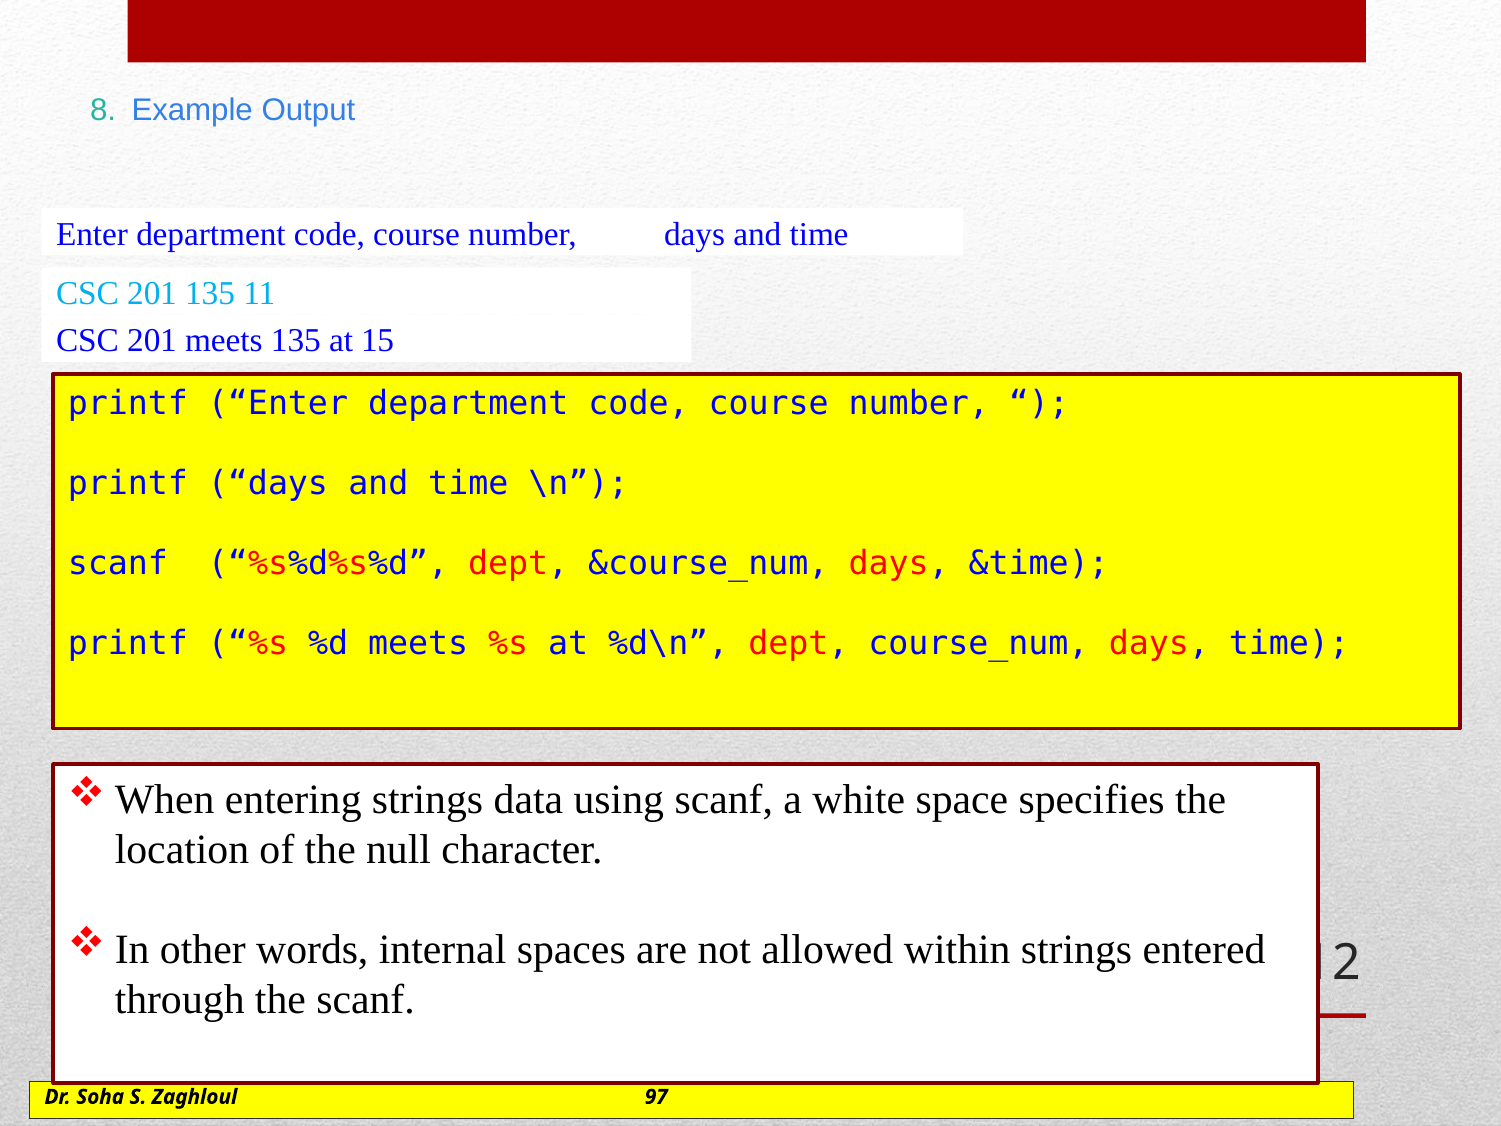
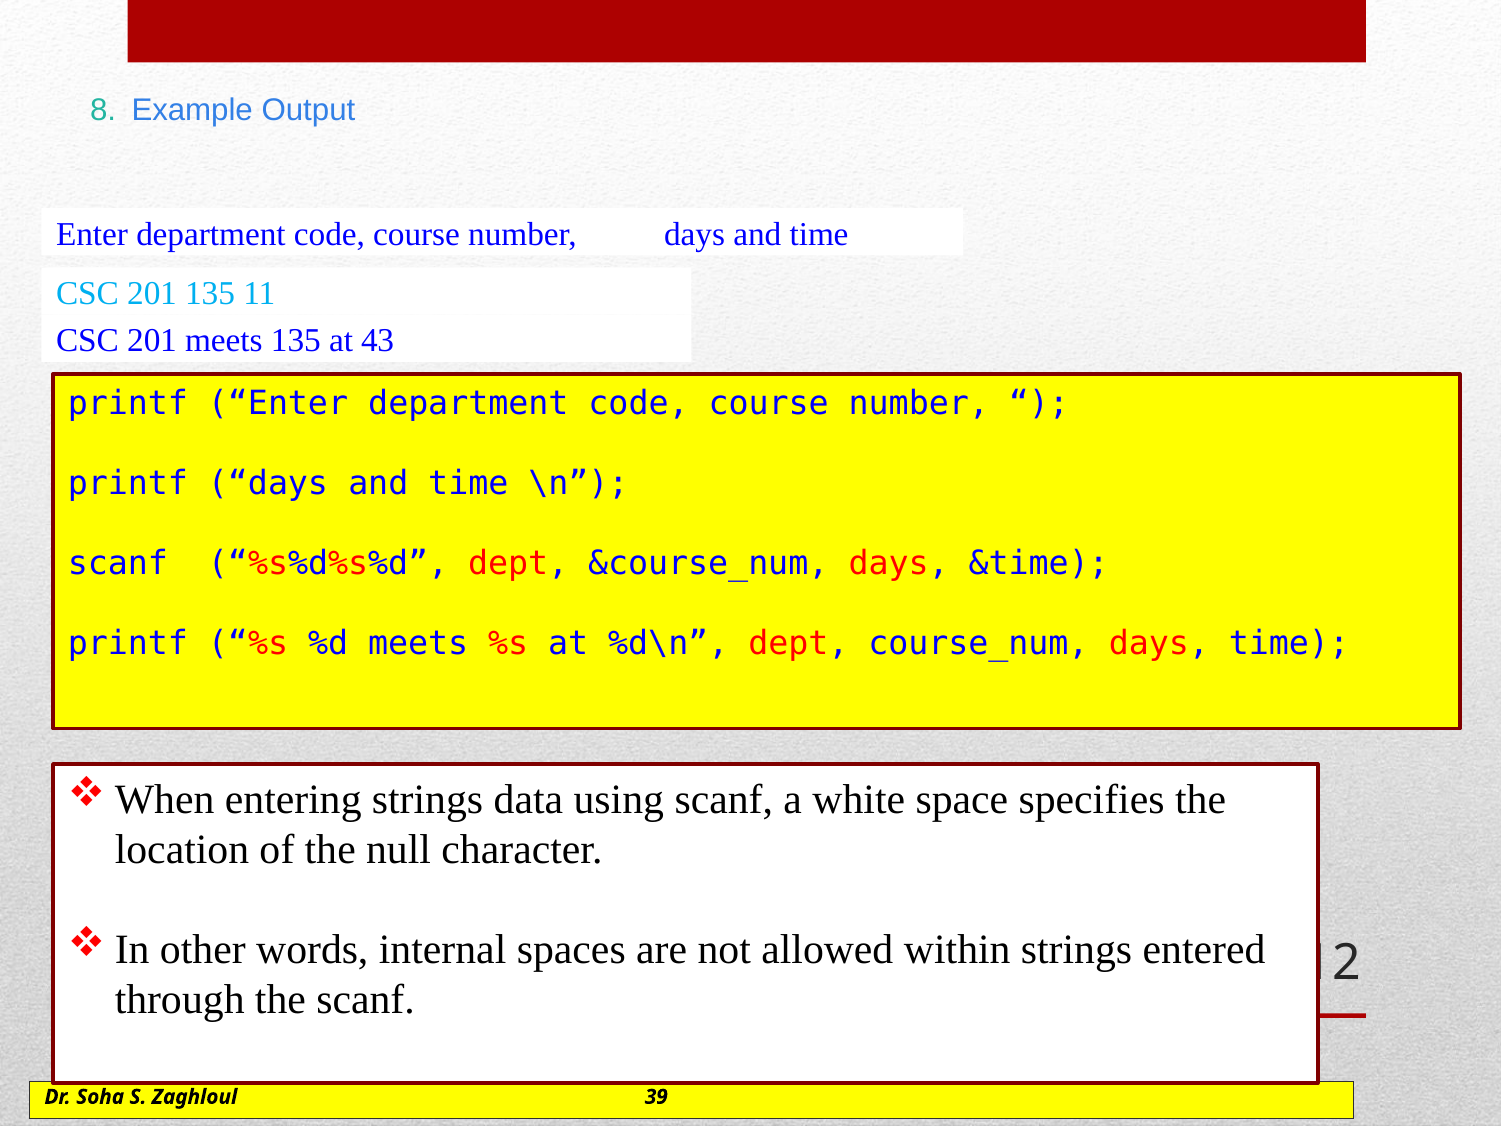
15: 15 -> 43 (378, 341)
97: 97 -> 39 (656, 1097)
